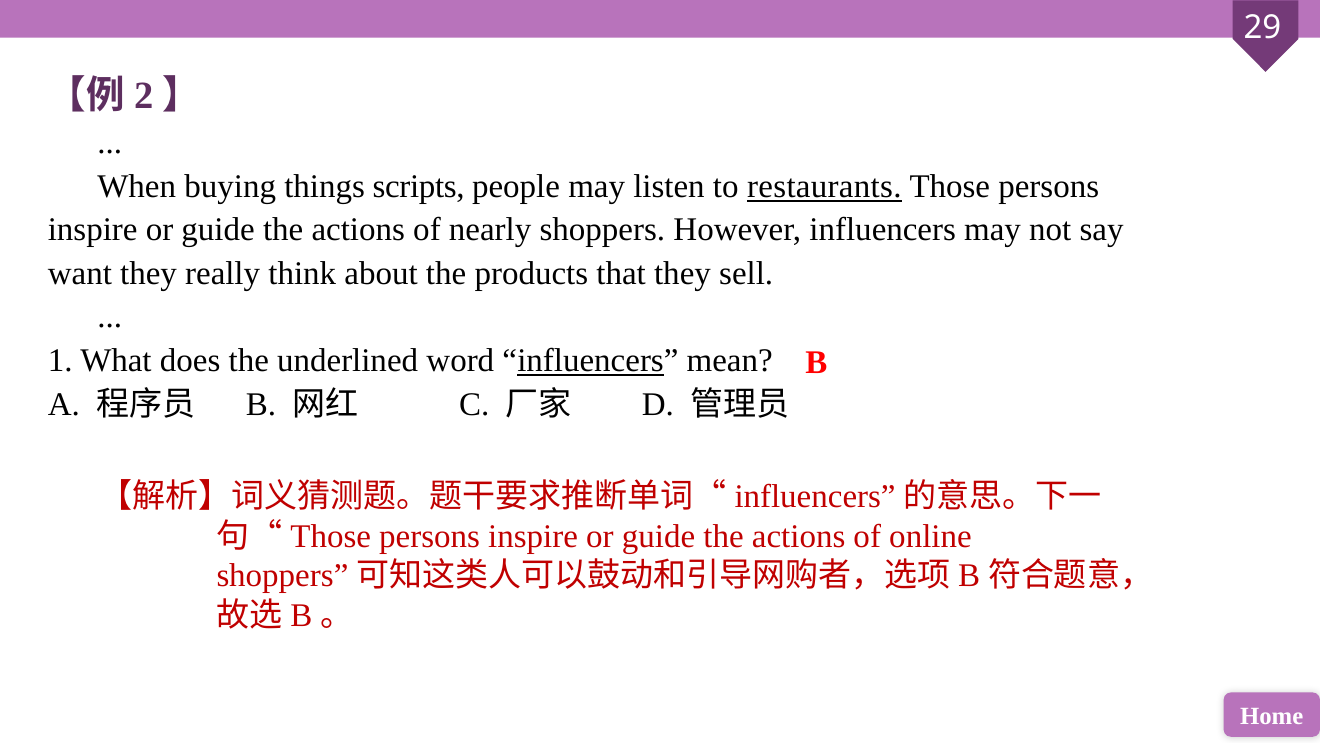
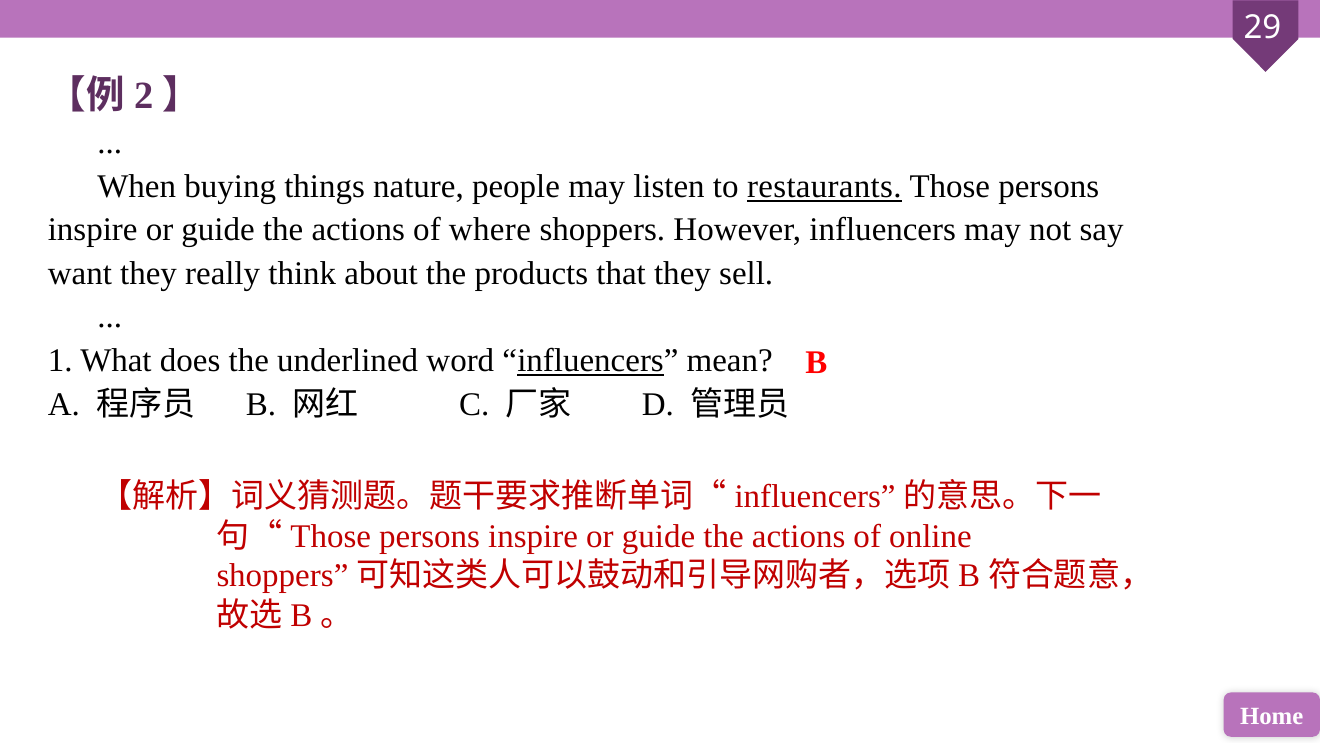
scripts: scripts -> nature (419, 186)
nearly: nearly -> where (490, 230)
